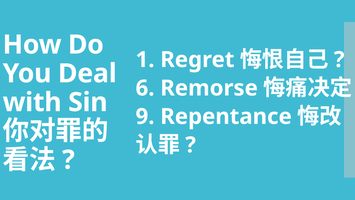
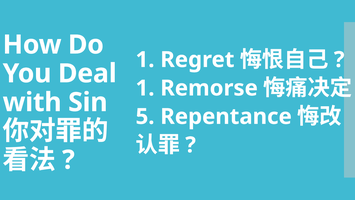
6: 6 -> 1 (145, 88)
9: 9 -> 5 (145, 116)
